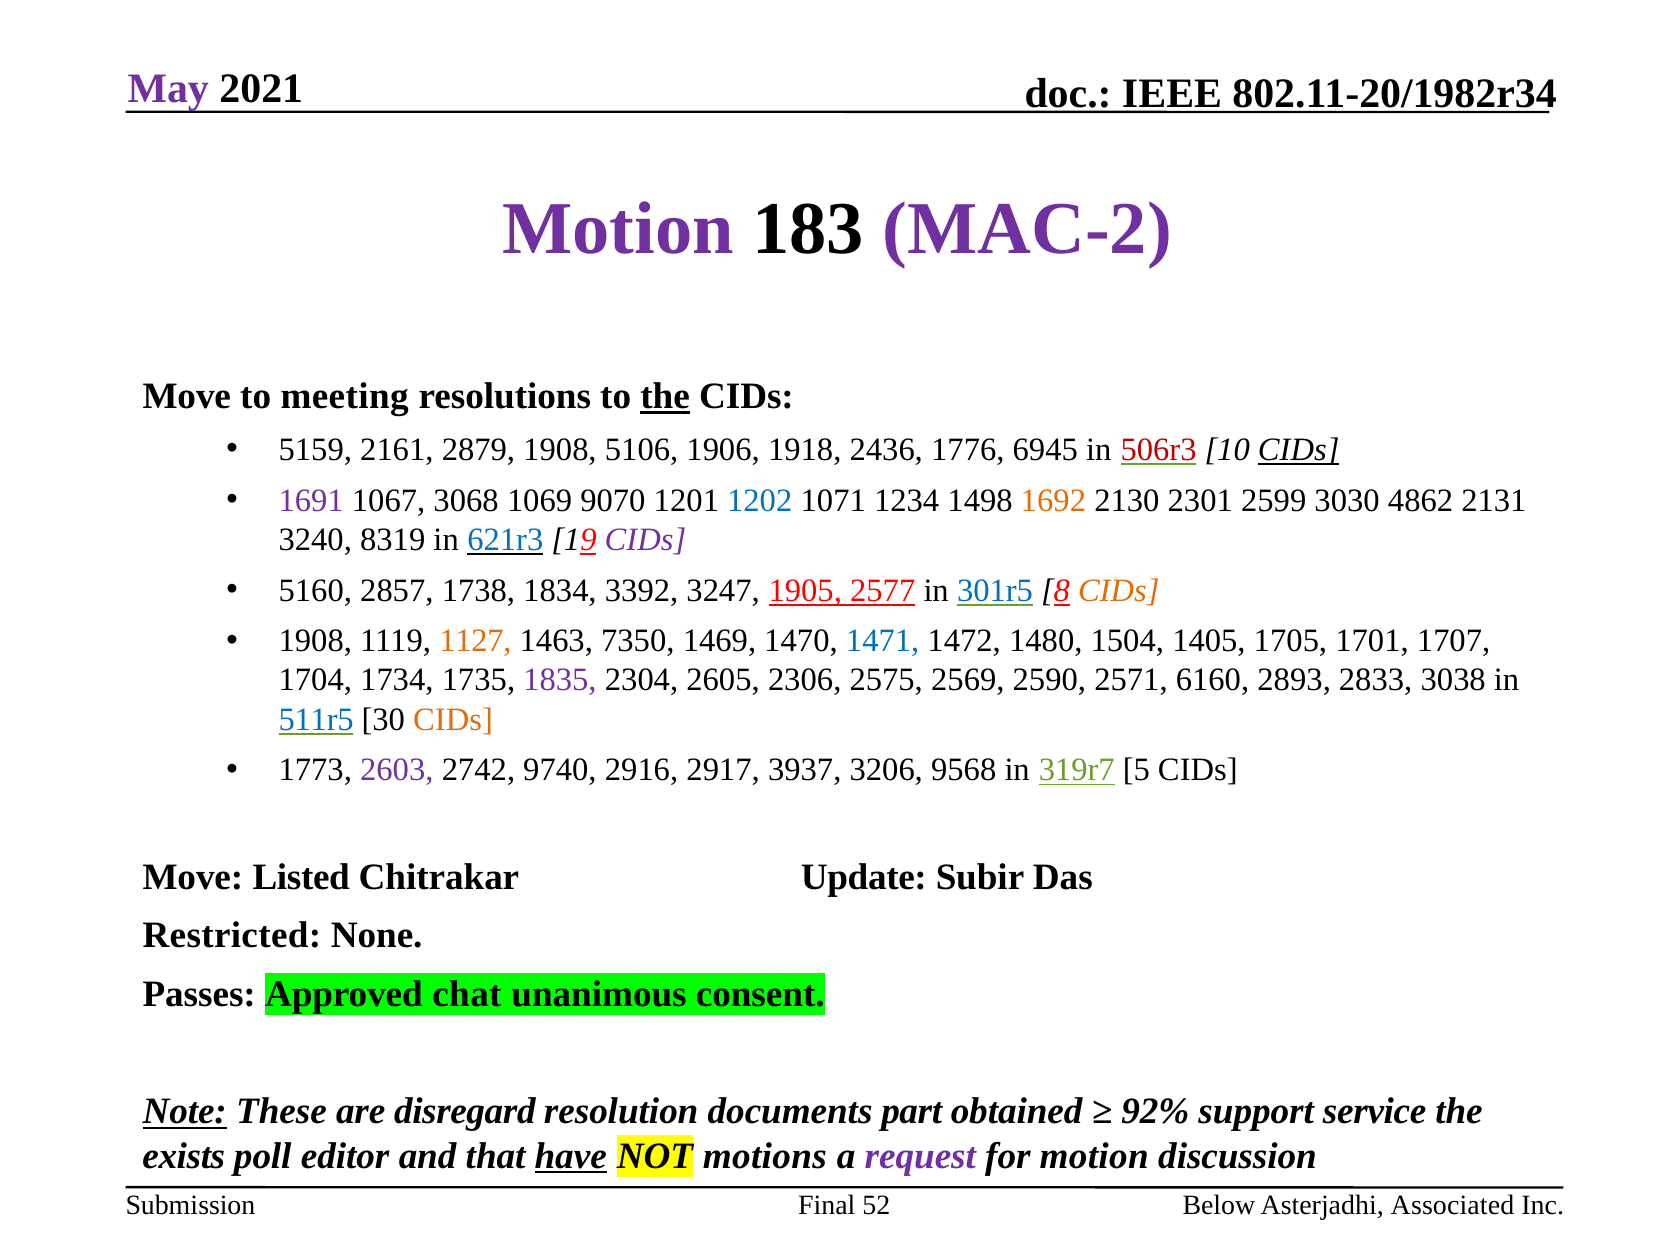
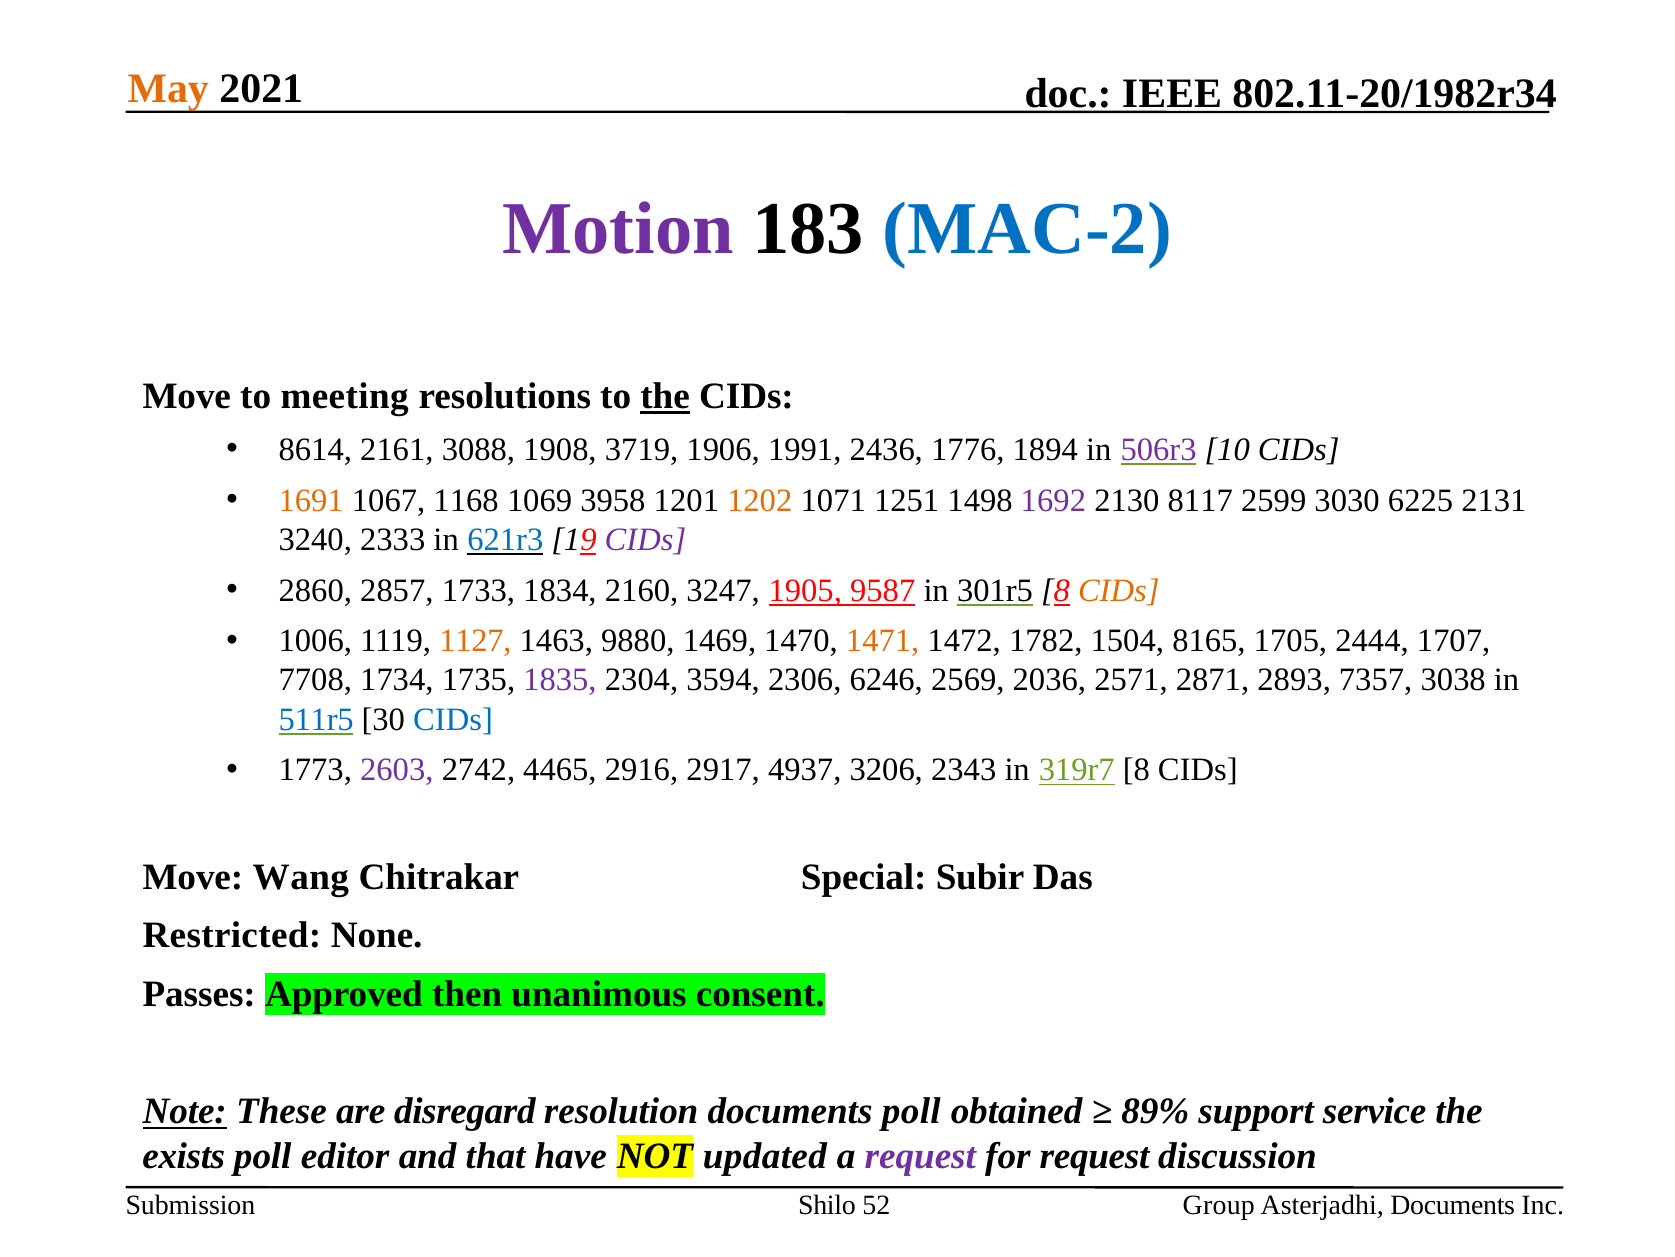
May colour: purple -> orange (168, 89)
MAC-2 colour: purple -> blue (1027, 228)
5159: 5159 -> 8614 (315, 449)
2879: 2879 -> 3088 (478, 449)
5106: 5106 -> 3719 (642, 449)
1918: 1918 -> 1991 (805, 449)
6945: 6945 -> 1894 (1045, 449)
506r3 colour: red -> purple (1159, 449)
CIDs underline: present -> none (1299, 449)
1691 colour: purple -> orange (311, 500)
3068: 3068 -> 1168 (466, 500)
9070: 9070 -> 3958 (613, 500)
1202 colour: blue -> orange (760, 500)
1234: 1234 -> 1251 (907, 500)
1692 colour: orange -> purple (1053, 500)
2301: 2301 -> 8117 (1200, 500)
4862: 4862 -> 6225 (1421, 500)
8319: 8319 -> 2333 (393, 539)
5160: 5160 -> 2860 (315, 590)
1738: 1738 -> 1733 (478, 590)
3392: 3392 -> 2160 (642, 590)
2577: 2577 -> 9587 (883, 590)
301r5 colour: blue -> black (995, 590)
1908: 1908 -> 1006 (315, 641)
7350: 7350 -> 9880 (638, 641)
1471 colour: blue -> orange (883, 641)
1480: 1480 -> 1782 (1046, 641)
1405: 1405 -> 8165 (1209, 641)
1701: 1701 -> 2444 (1372, 641)
1704: 1704 -> 7708 (315, 680)
2605: 2605 -> 3594 (723, 680)
2575: 2575 -> 6246 (886, 680)
2590: 2590 -> 2036 (1049, 680)
6160: 6160 -> 2871 (1212, 680)
2833: 2833 -> 7357 (1376, 680)
CIDs colour: orange -> blue (453, 719)
9740: 9740 -> 4465 (560, 770)
3937: 3937 -> 4937 (805, 770)
9568: 9568 -> 2343 (964, 770)
319r7 5: 5 -> 8 (1136, 770)
Listed: Listed -> Wang (301, 876)
Update: Update -> Special (864, 876)
chat: chat -> then (467, 994)
documents part: part -> poll (911, 1111)
92%: 92% -> 89% (1155, 1111)
have underline: present -> none (571, 1156)
motions: motions -> updated (765, 1156)
for motion: motion -> request (1095, 1156)
Final: Final -> Shilo (827, 1205)
Below: Below -> Group (1219, 1205)
Asterjadhi Associated: Associated -> Documents (1453, 1205)
